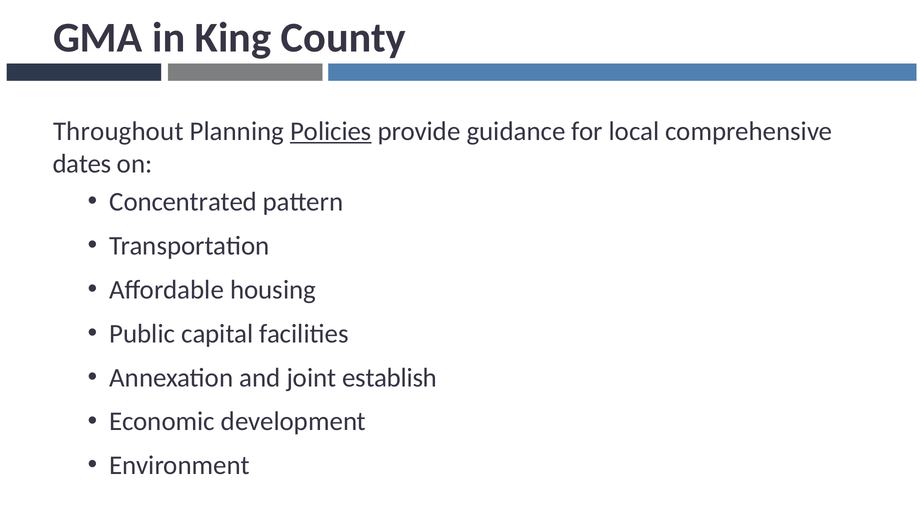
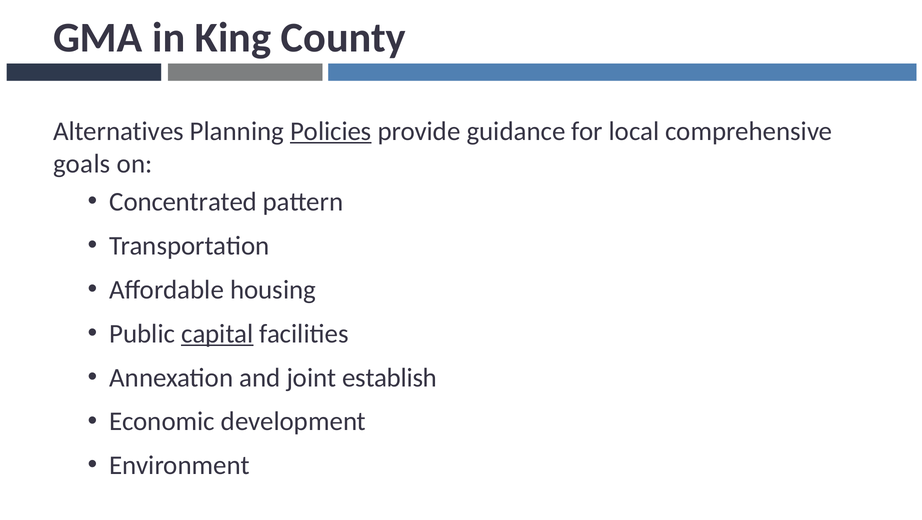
Throughout: Throughout -> Alternatives (118, 131)
dates: dates -> goals (82, 164)
capital underline: none -> present (217, 334)
